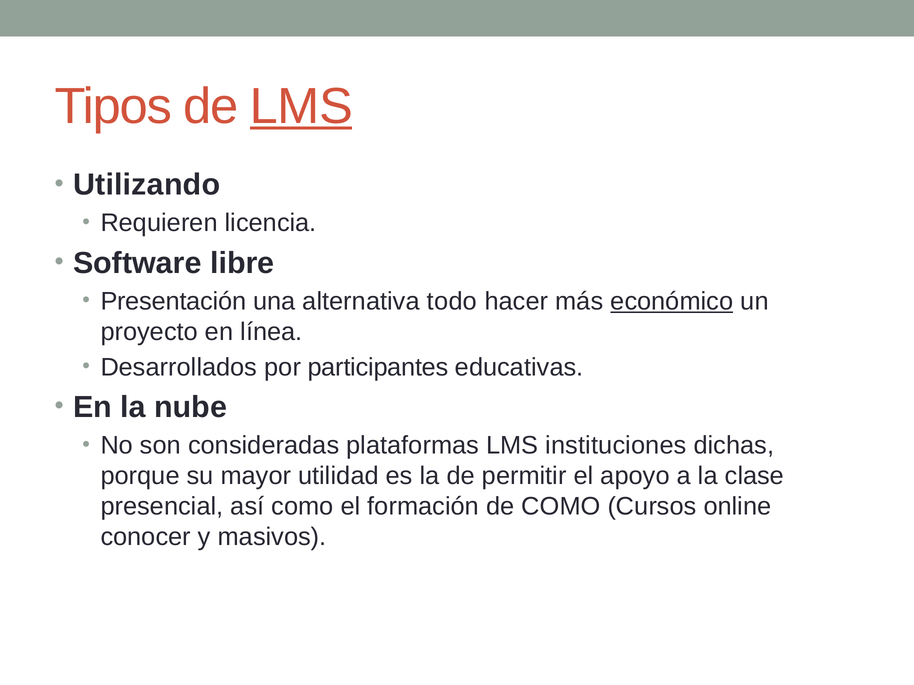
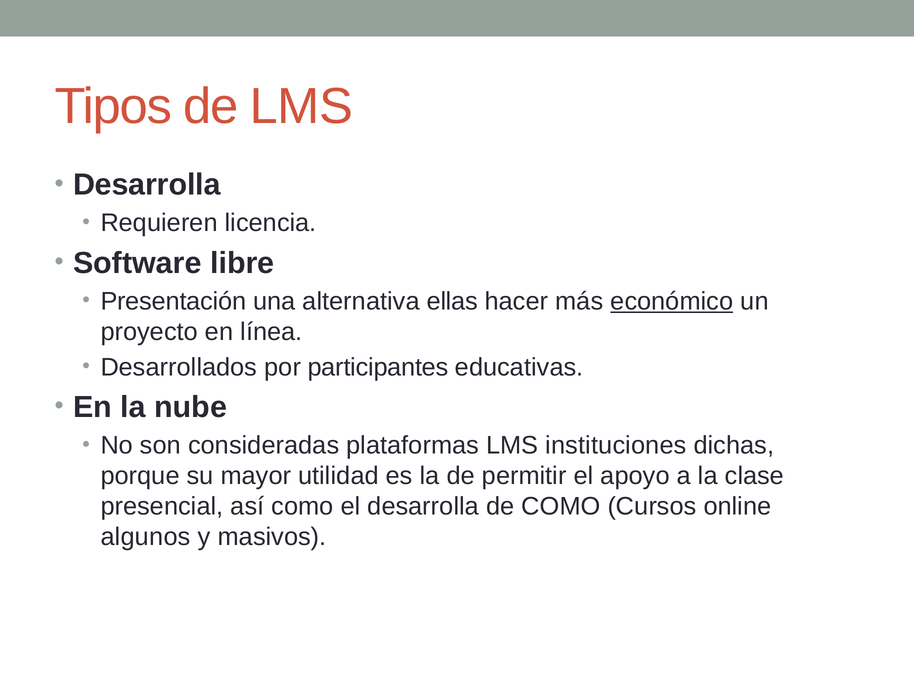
LMS underline: present -> none (301, 106)
Utilizando: Utilizando -> Desarrolla (147, 185)
todo: todo -> ellas (452, 301)
el formación: formación -> desarrolla (423, 507)
conocer: conocer -> algunos (146, 537)
